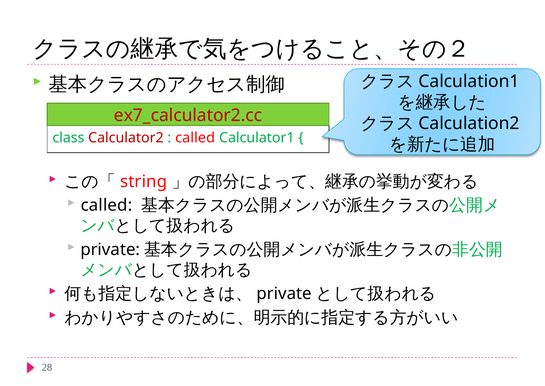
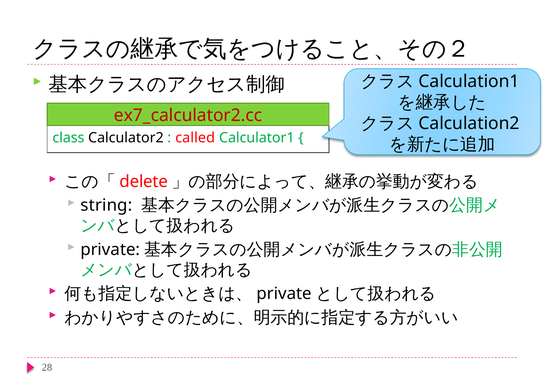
Calculator2 colour: red -> black (126, 138)
string: string -> delete (144, 181)
called: called -> string (106, 205)
